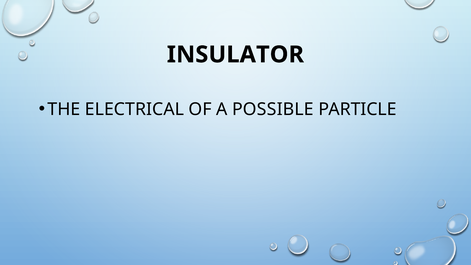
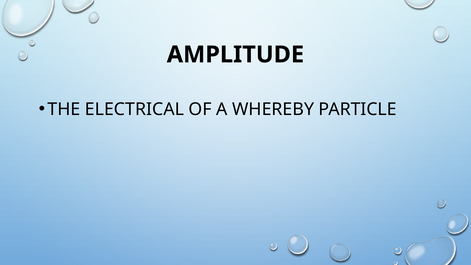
INSULATOR: INSULATOR -> AMPLITUDE (235, 55)
POSSIBLE: POSSIBLE -> WHEREBY (273, 109)
